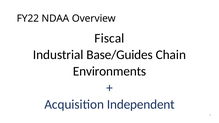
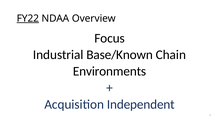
FY22 underline: none -> present (28, 18)
Fiscal: Fiscal -> Focus (110, 38)
Base/Guides: Base/Guides -> Base/Known (120, 55)
